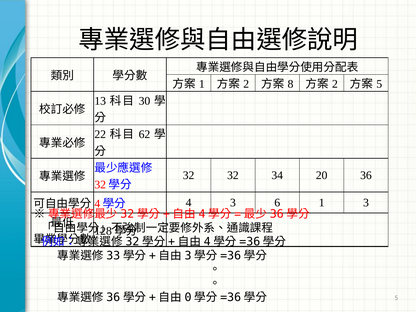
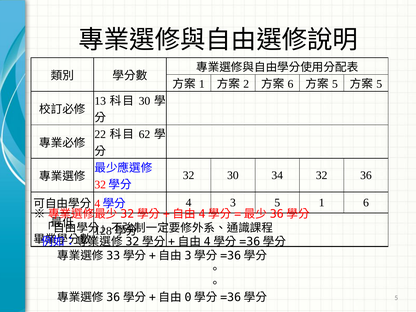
8: 8 -> 6 (291, 84)
2: 2 -> 5 (335, 84)
32 32: 32 -> 30 (233, 175)
34 20: 20 -> 32 (322, 175)
3 6: 6 -> 5 (277, 203)
1 3: 3 -> 6 (366, 203)
